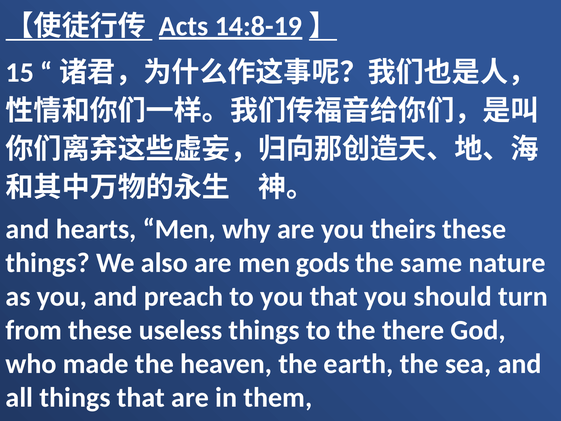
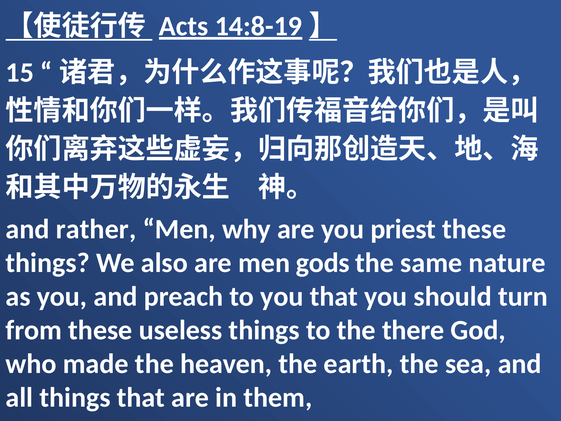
hearts: hearts -> rather (96, 229)
theirs: theirs -> priest (403, 229)
